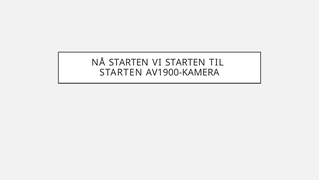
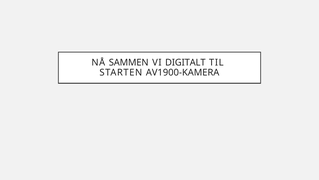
NÅ STARTEN: STARTEN -> SAMMEN (129, 62)
VI STARTEN: STARTEN -> DIGITALT (185, 62)
